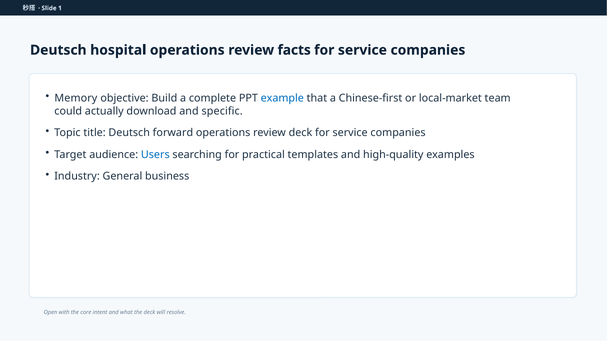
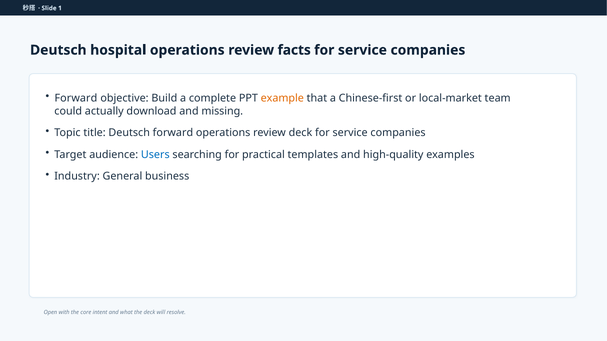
Memory: Memory -> Forward (76, 98)
example colour: blue -> orange (282, 98)
specific: specific -> missing (222, 111)
